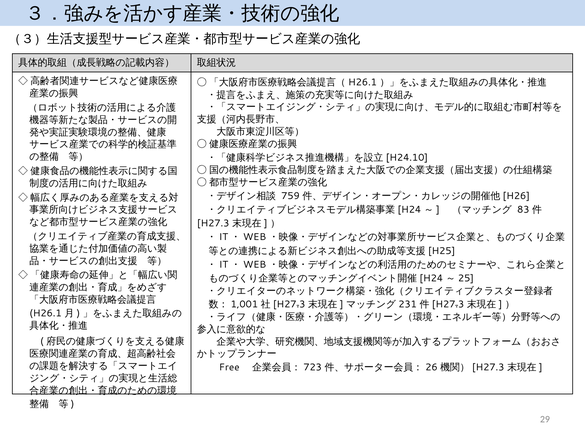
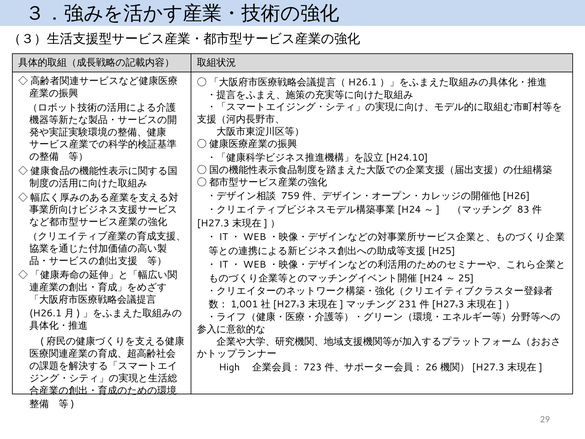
Free: Free -> High (229, 367)
